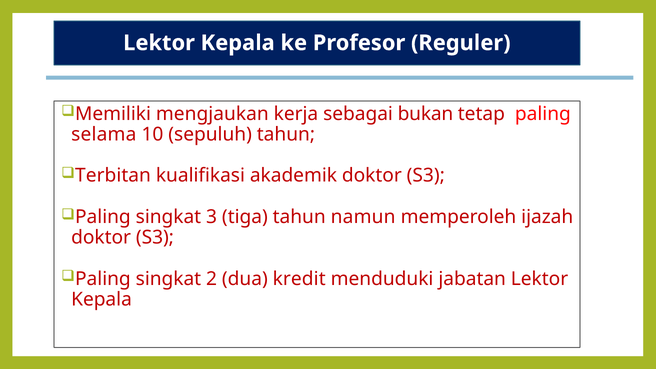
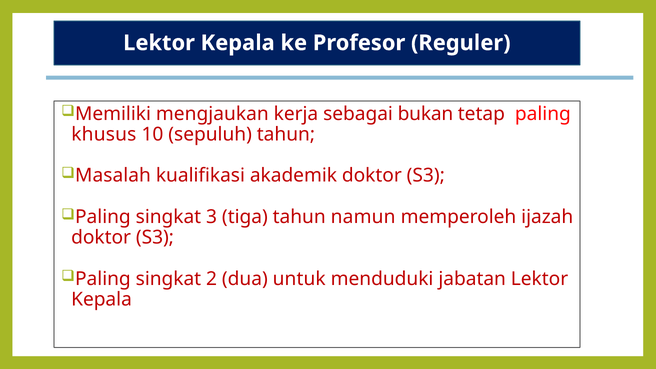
selama: selama -> khusus (104, 134)
Terbitan: Terbitan -> Masalah (113, 176)
kredit: kredit -> untuk (299, 279)
